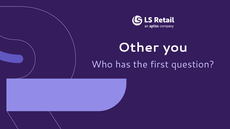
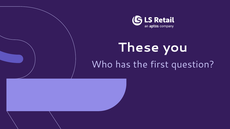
Other: Other -> These (139, 48)
